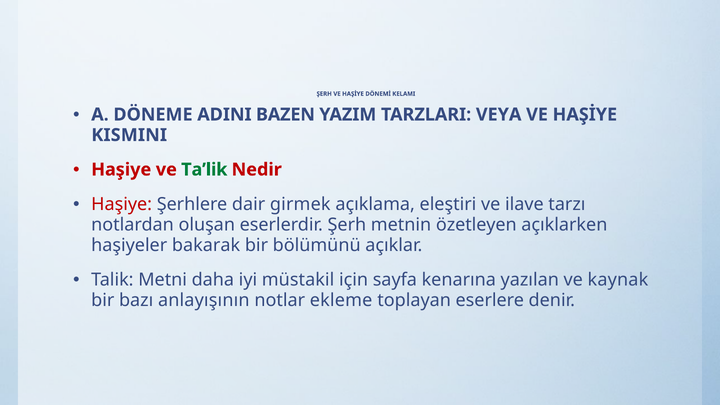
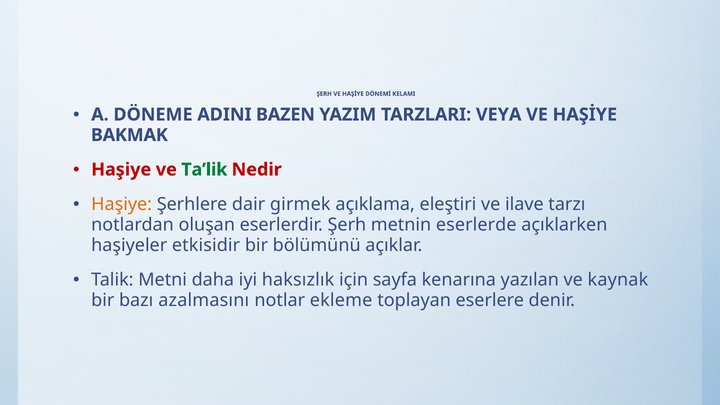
KISMINI: KISMINI -> BAKMAK (129, 135)
Haşiye colour: red -> orange (122, 204)
özetleyen: özetleyen -> eserlerde (476, 225)
bakarak: bakarak -> etkisidir (206, 245)
müstakil: müstakil -> haksızlık (298, 280)
anlayışının: anlayışının -> azalmasını (204, 300)
